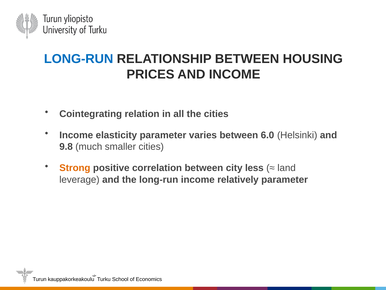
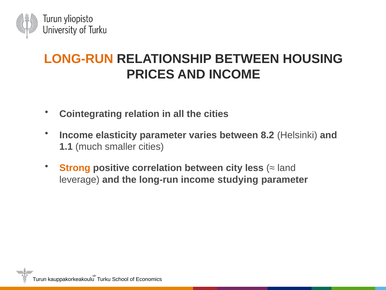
LONG-RUN colour: blue -> orange (79, 59)
6.0: 6.0 -> 8.2 (267, 135)
9.8: 9.8 -> 1.1 (66, 146)
relatively: relatively -> studying (238, 179)
